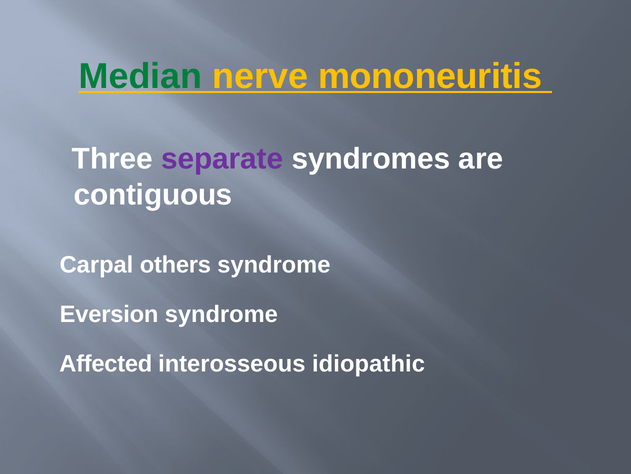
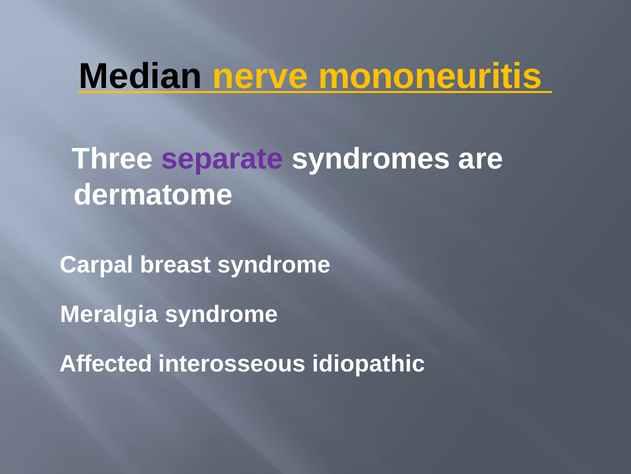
Median colour: green -> black (140, 76)
contiguous: contiguous -> dermatome (153, 195)
others: others -> breast (175, 265)
Eversion: Eversion -> Meralgia (109, 314)
